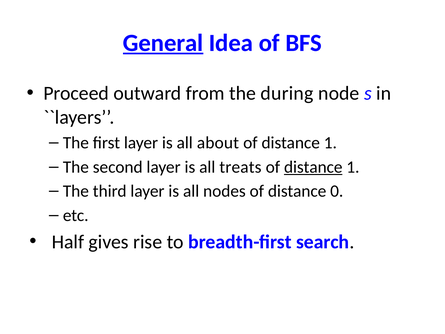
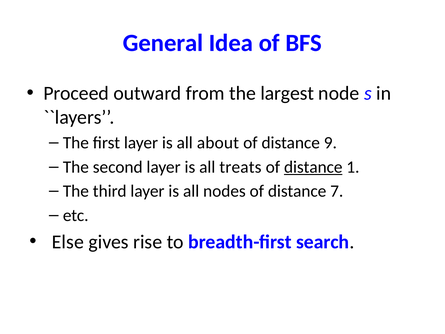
General underline: present -> none (163, 43)
during: during -> largest (287, 93)
1: 1 -> 9 (330, 143)
0: 0 -> 7 (337, 191)
Half: Half -> Else (68, 242)
